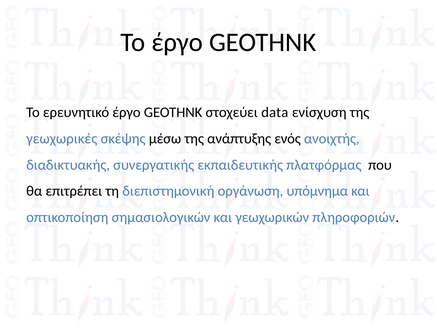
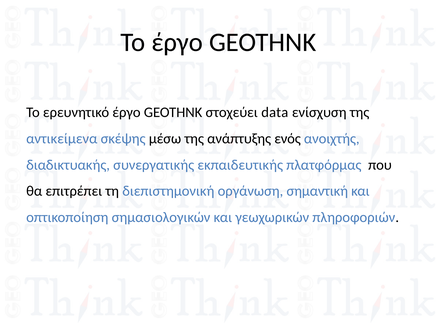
γεωχωρικές: γεωχωρικές -> αντικείμενα (62, 139)
υπόμνημα: υπόμνημα -> σημαντική (317, 191)
